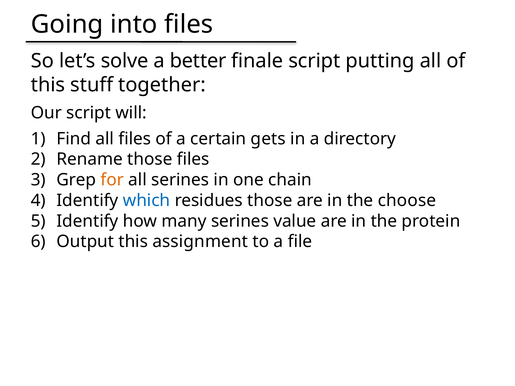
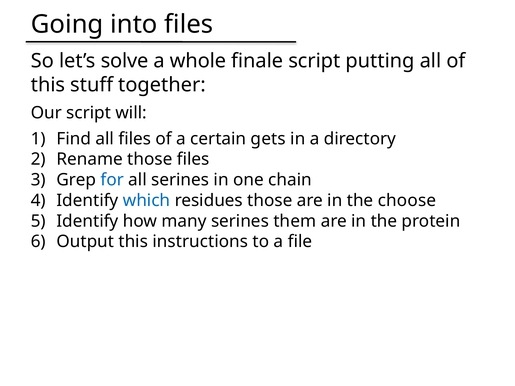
better: better -> whole (198, 61)
for colour: orange -> blue (112, 180)
value: value -> them (295, 221)
assignment: assignment -> instructions (200, 242)
